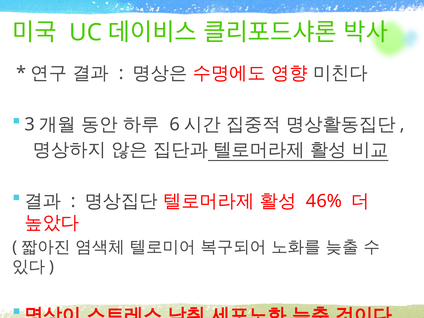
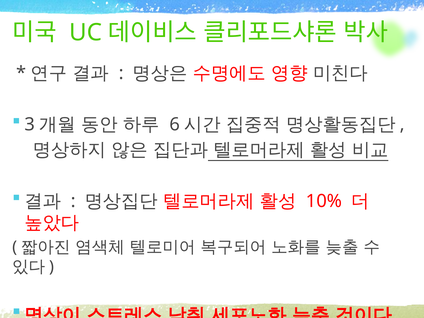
46%: 46% -> 10% (324, 201)
